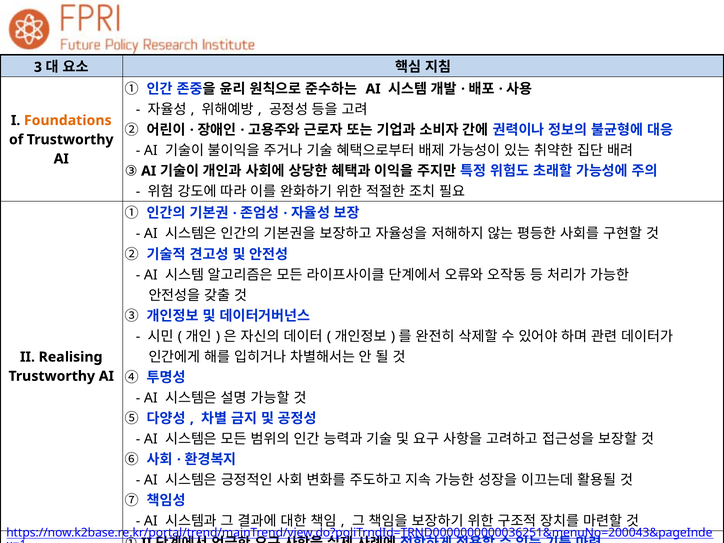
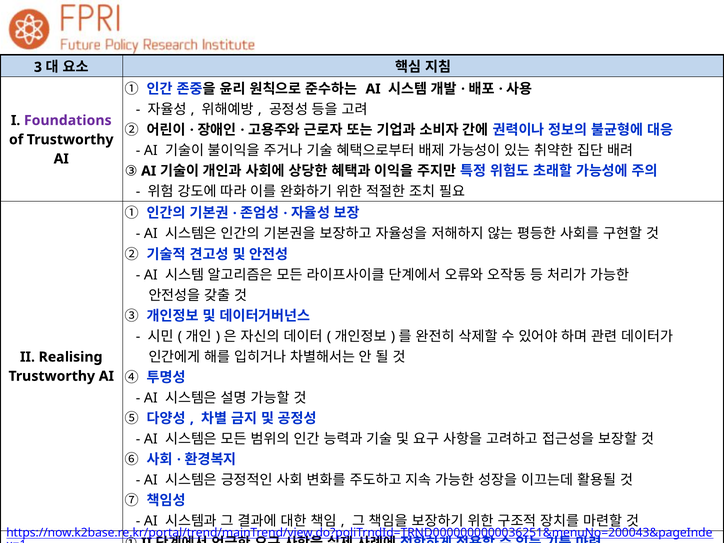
Foundations colour: orange -> purple (68, 120)
